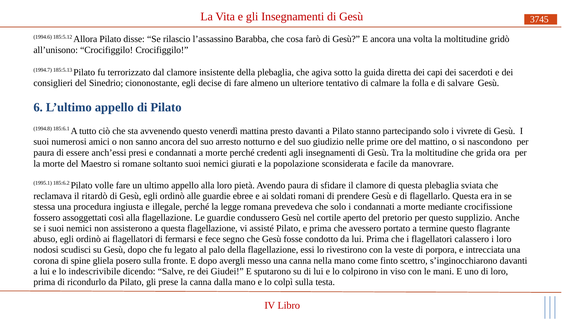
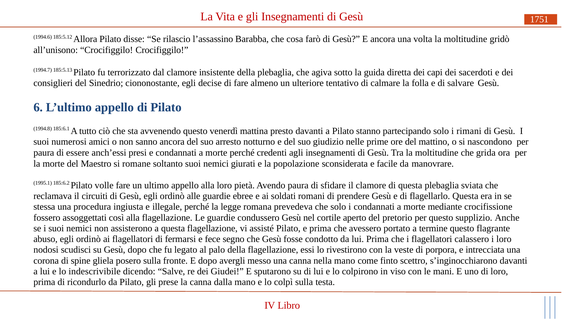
3745: 3745 -> 1751 (539, 20)
vivrete: vivrete -> rimani (469, 131)
ritardò: ritardò -> circuiti (95, 196)
